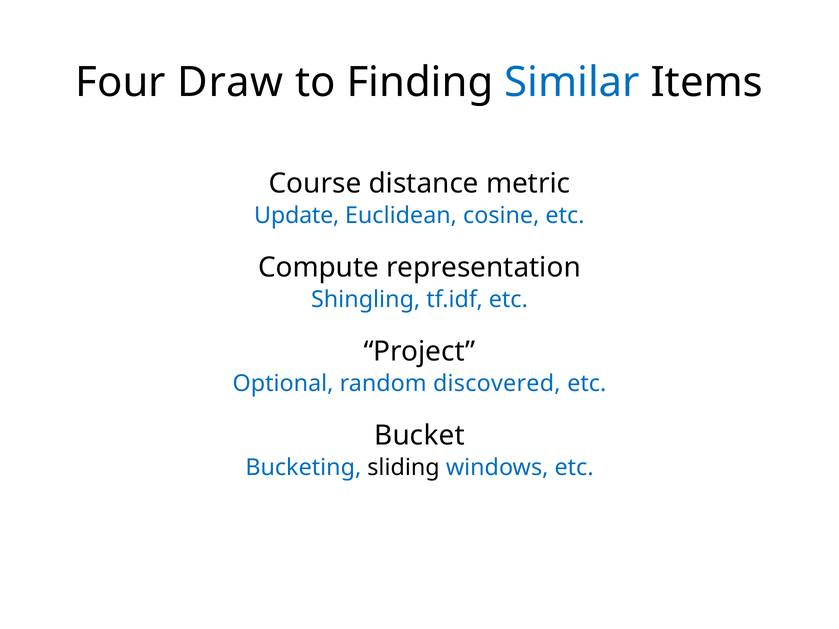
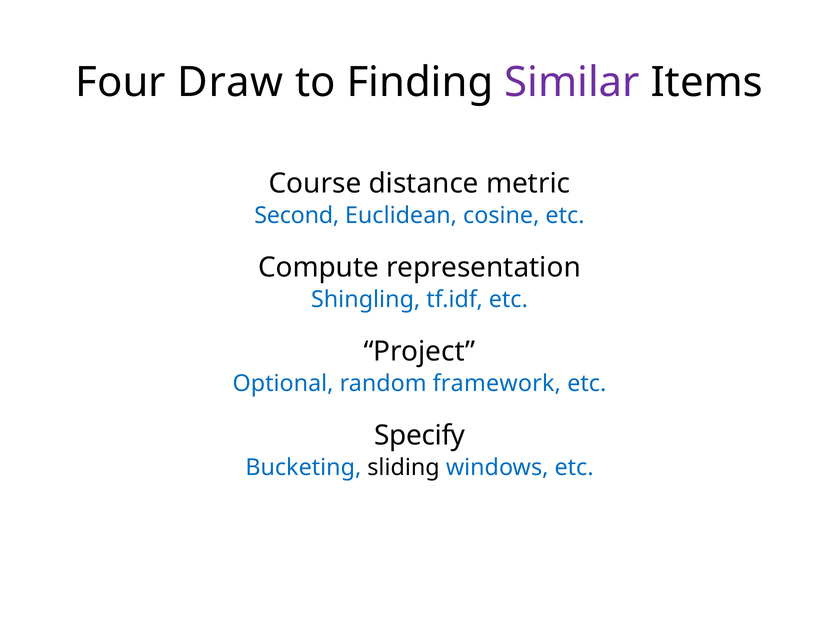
Similar colour: blue -> purple (572, 83)
Update: Update -> Second (297, 216)
discovered: discovered -> framework (497, 384)
Bucket: Bucket -> Specify (420, 436)
